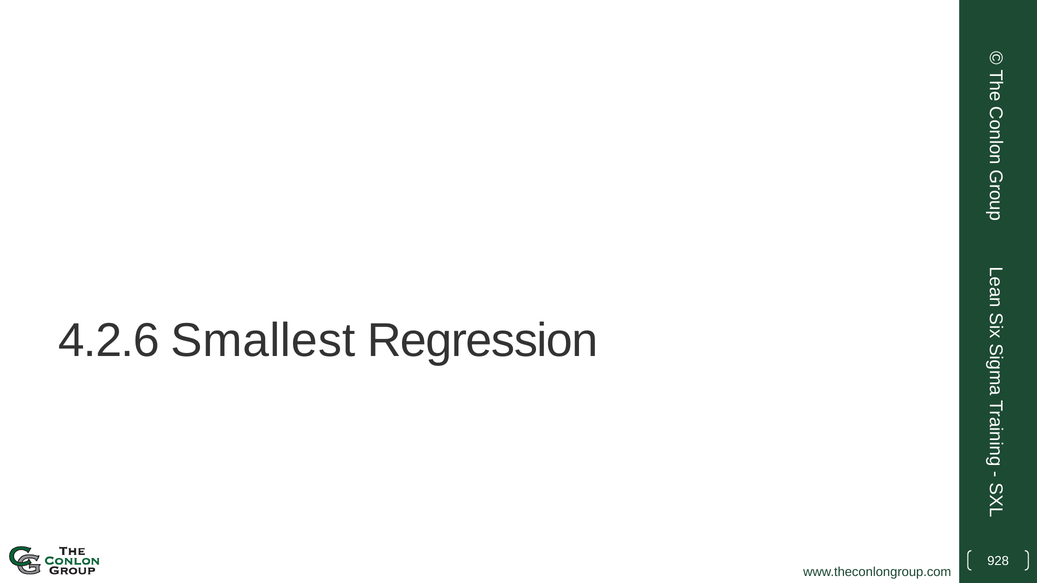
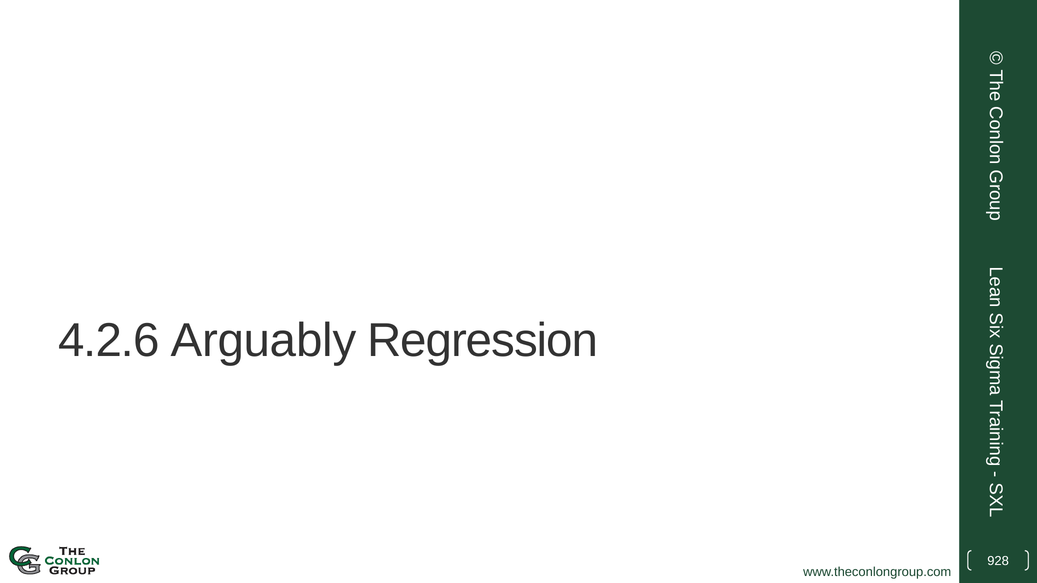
Smallest: Smallest -> Arguably (263, 341)
